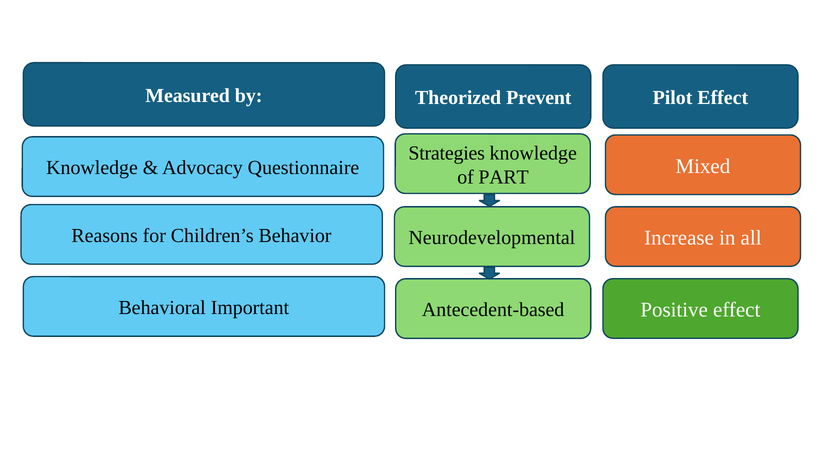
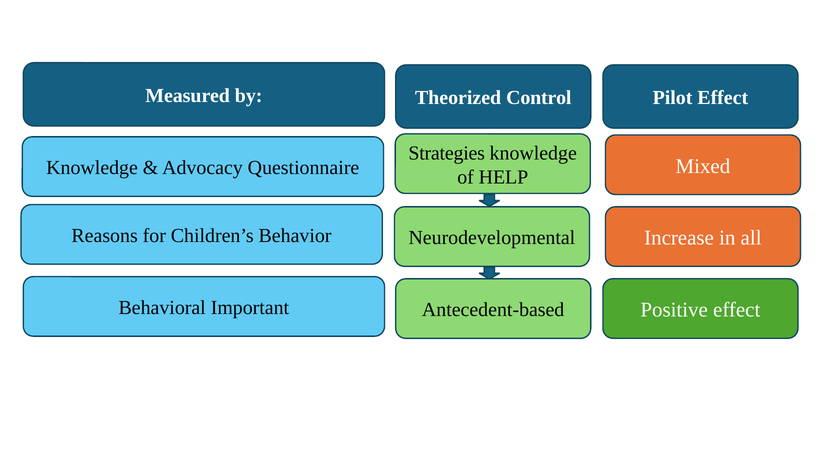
Prevent: Prevent -> Control (539, 98)
PART: PART -> HELP (503, 177)
